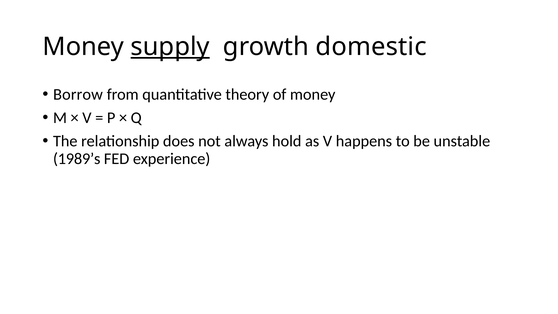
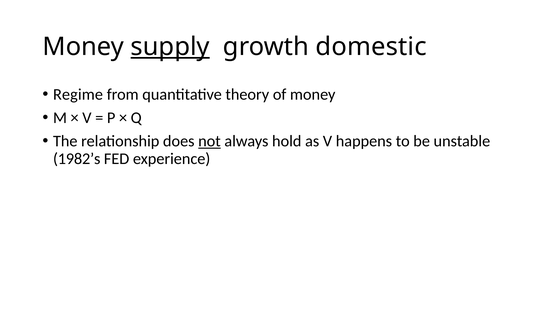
Borrow: Borrow -> Regime (78, 94)
not underline: none -> present (209, 141)
1989’s: 1989’s -> 1982’s (77, 159)
